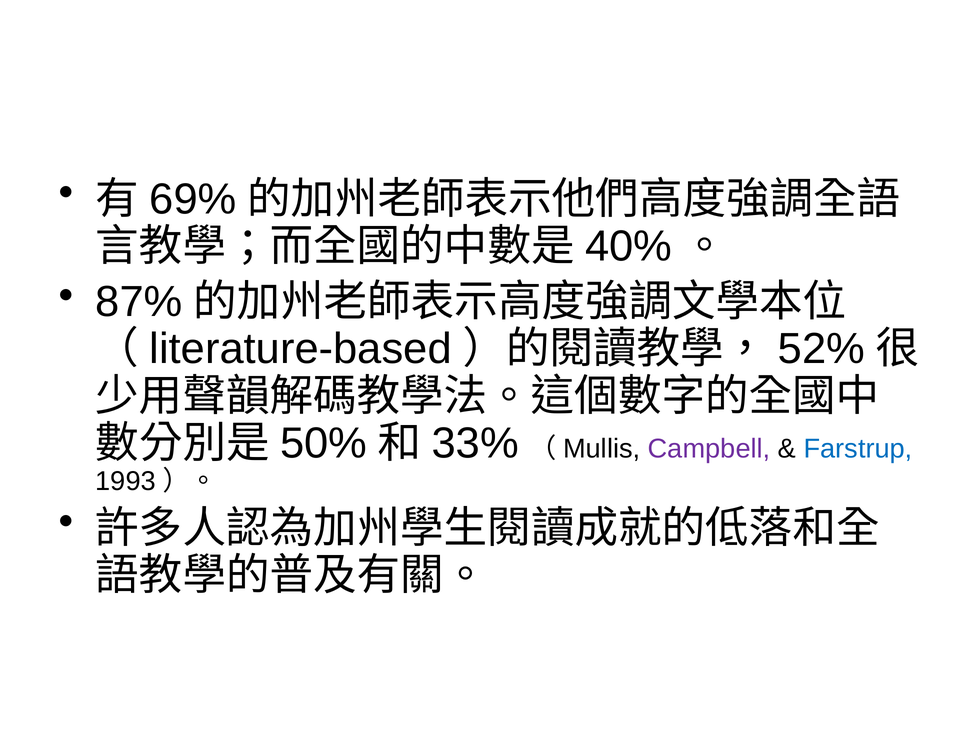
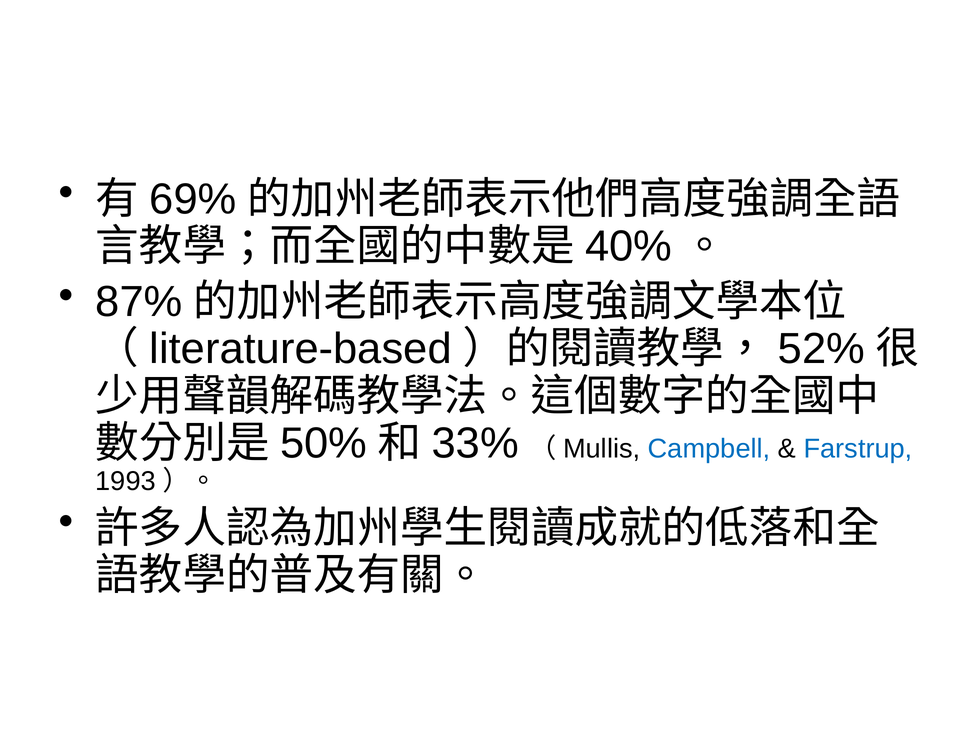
Campbell colour: purple -> blue (709, 449)
